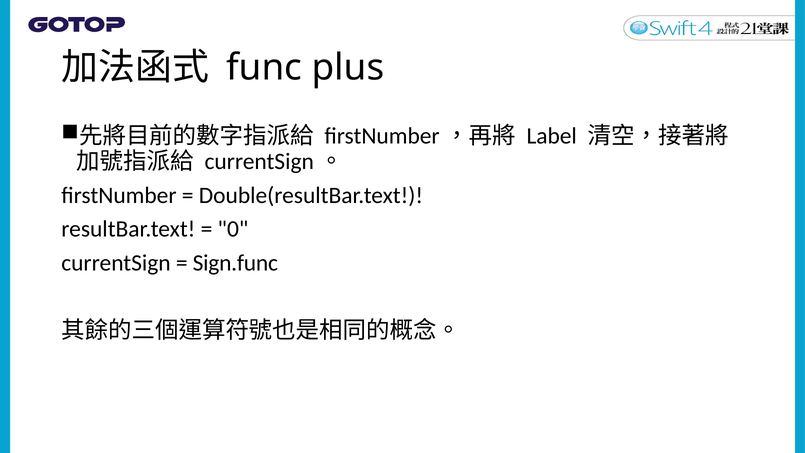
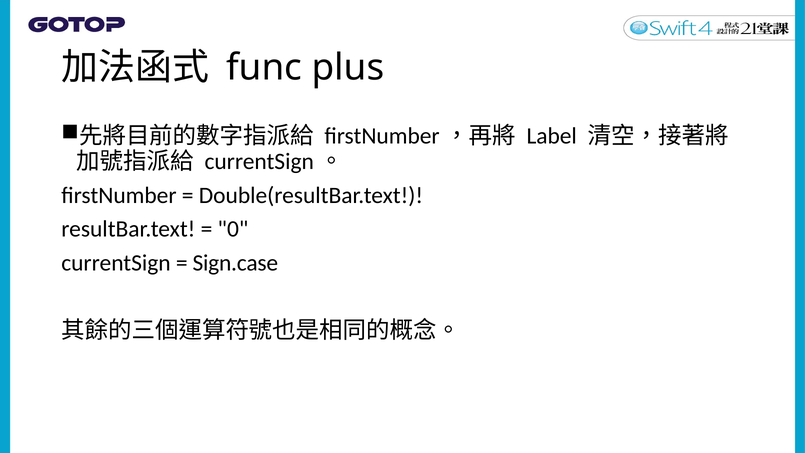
Sign.func: Sign.func -> Sign.case (235, 263)
